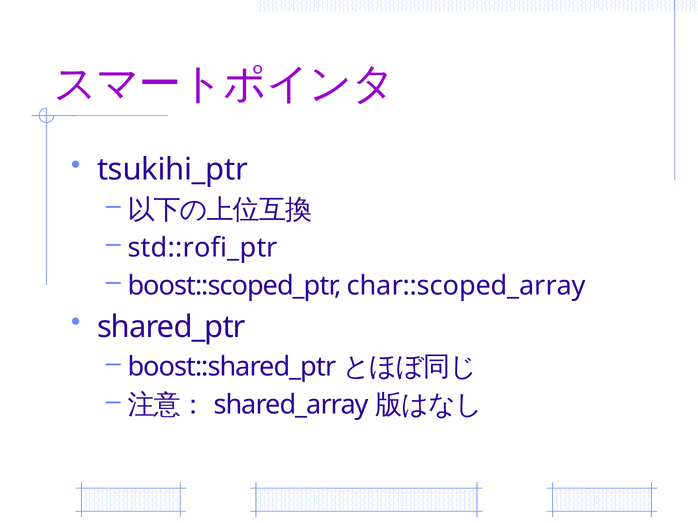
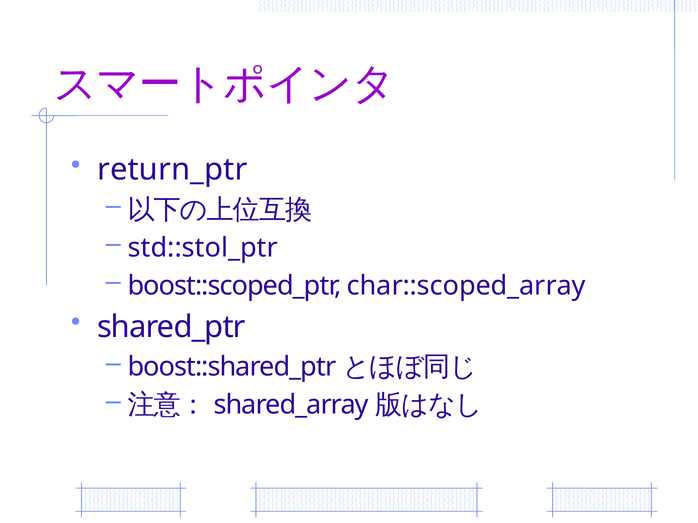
tsukihi_ptr: tsukihi_ptr -> return_ptr (172, 170)
std::rofi_ptr: std::rofi_ptr -> std::stol_ptr (203, 248)
